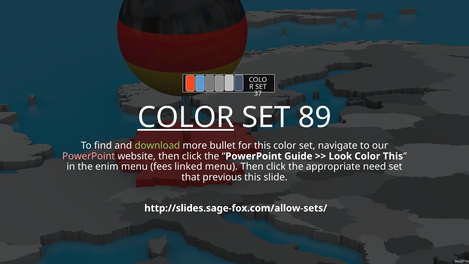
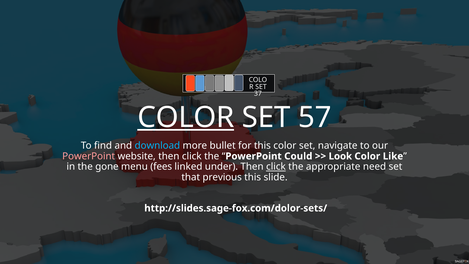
89: 89 -> 57 (315, 117)
download colour: light green -> light blue (157, 146)
Guide: Guide -> Could (298, 156)
Color This: This -> Like (393, 156)
enim: enim -> gone (107, 167)
linked menu: menu -> under (221, 167)
click underline: none -> present (276, 167)
http://slides.sage-fox.com/allow-sets/: http://slides.sage-fox.com/allow-sets/ -> http://slides.sage-fox.com/dolor-sets/ (236, 208)
